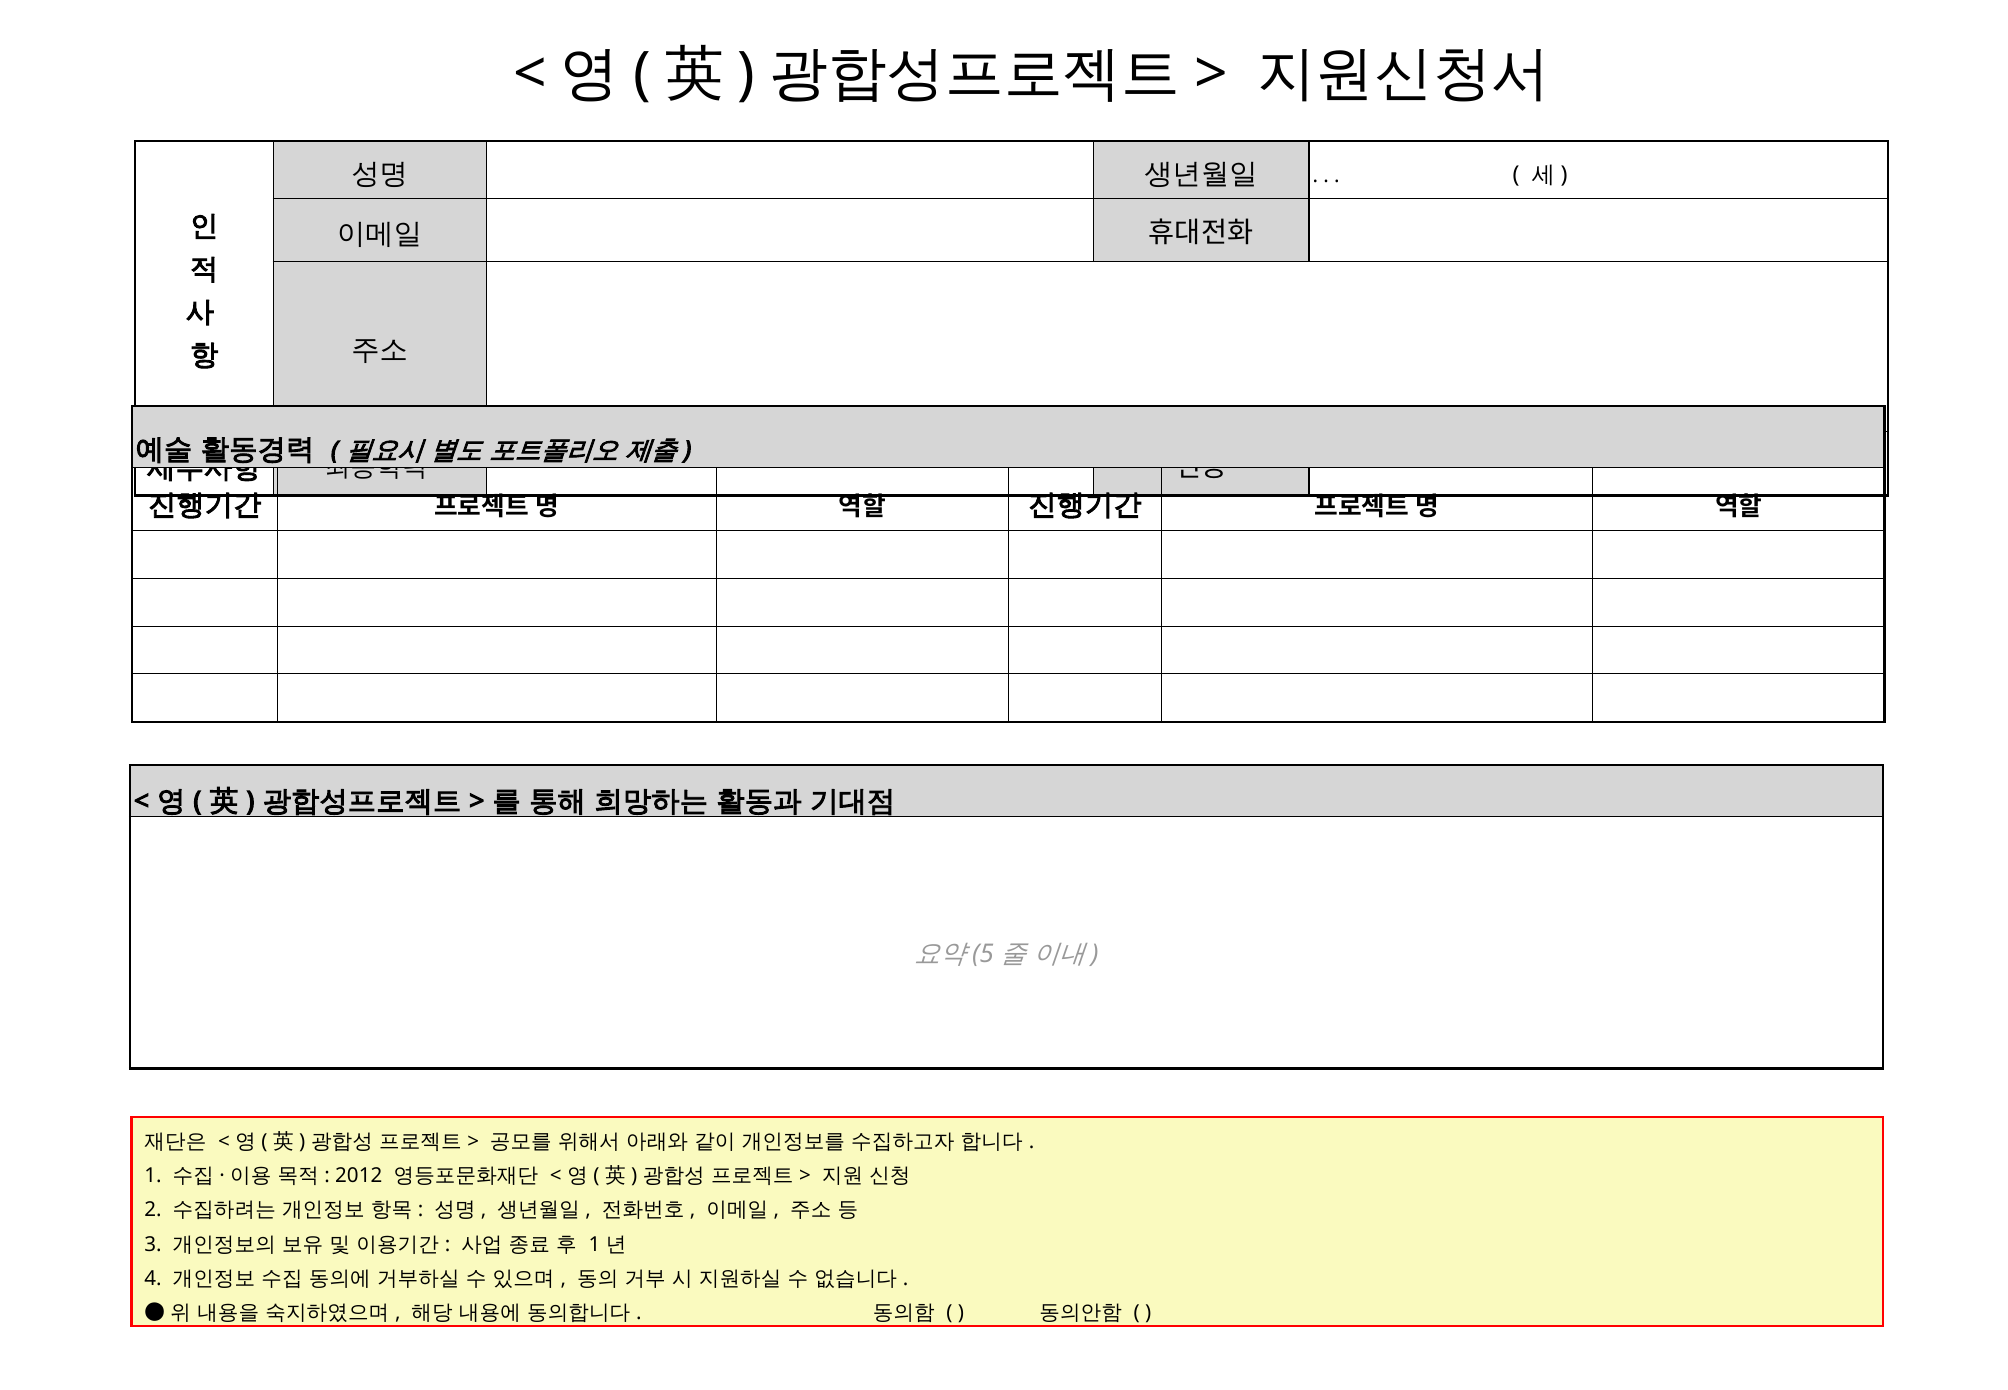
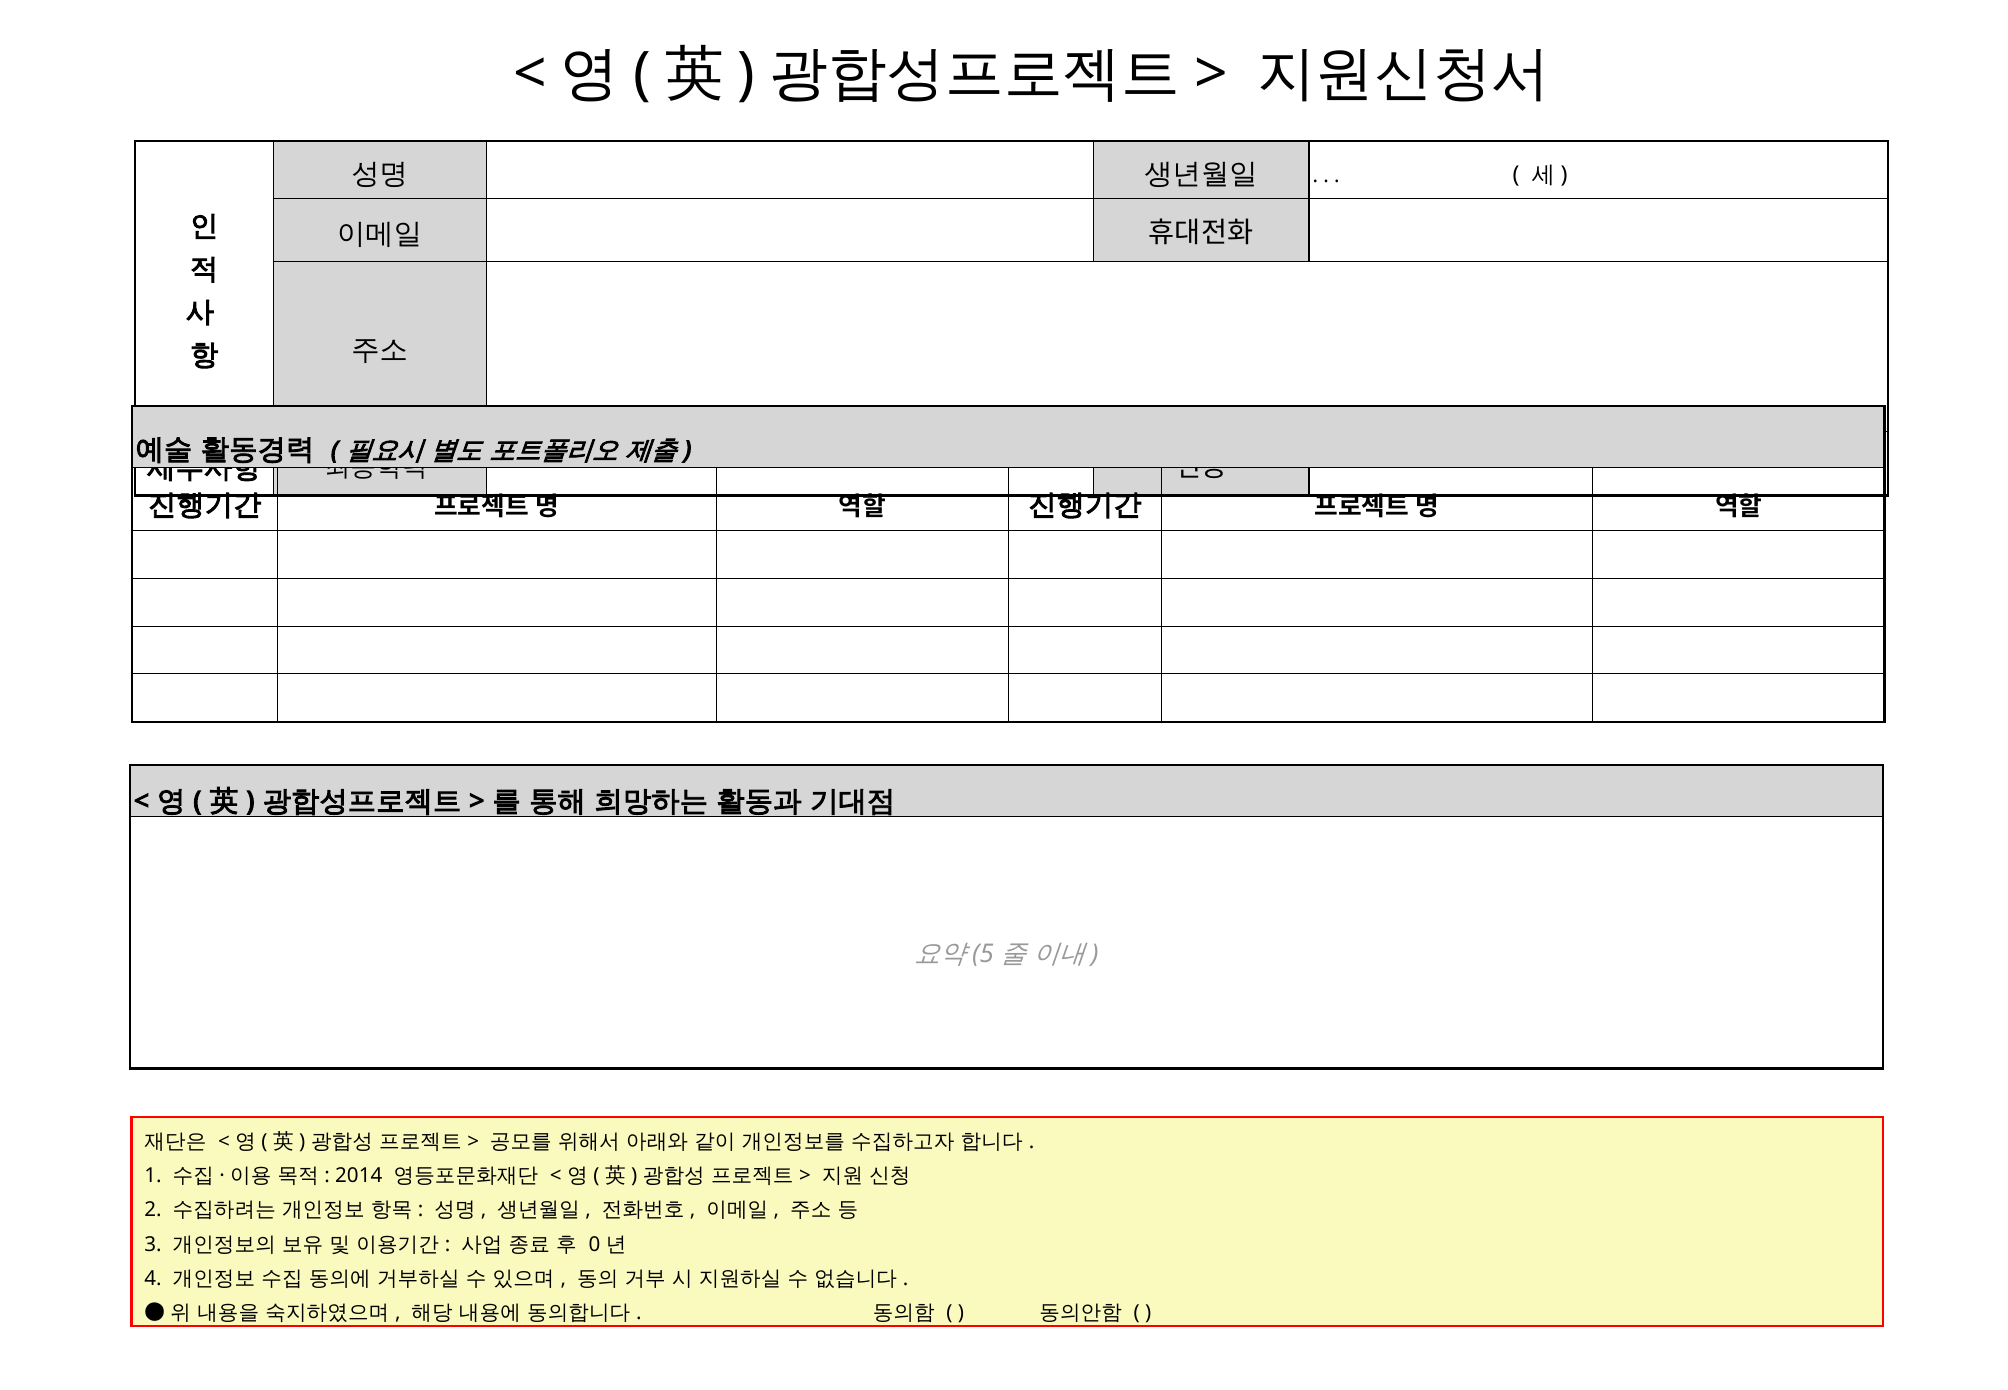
2012: 2012 -> 2014 (359, 1176)
1: 1 -> 0 (594, 1244)
